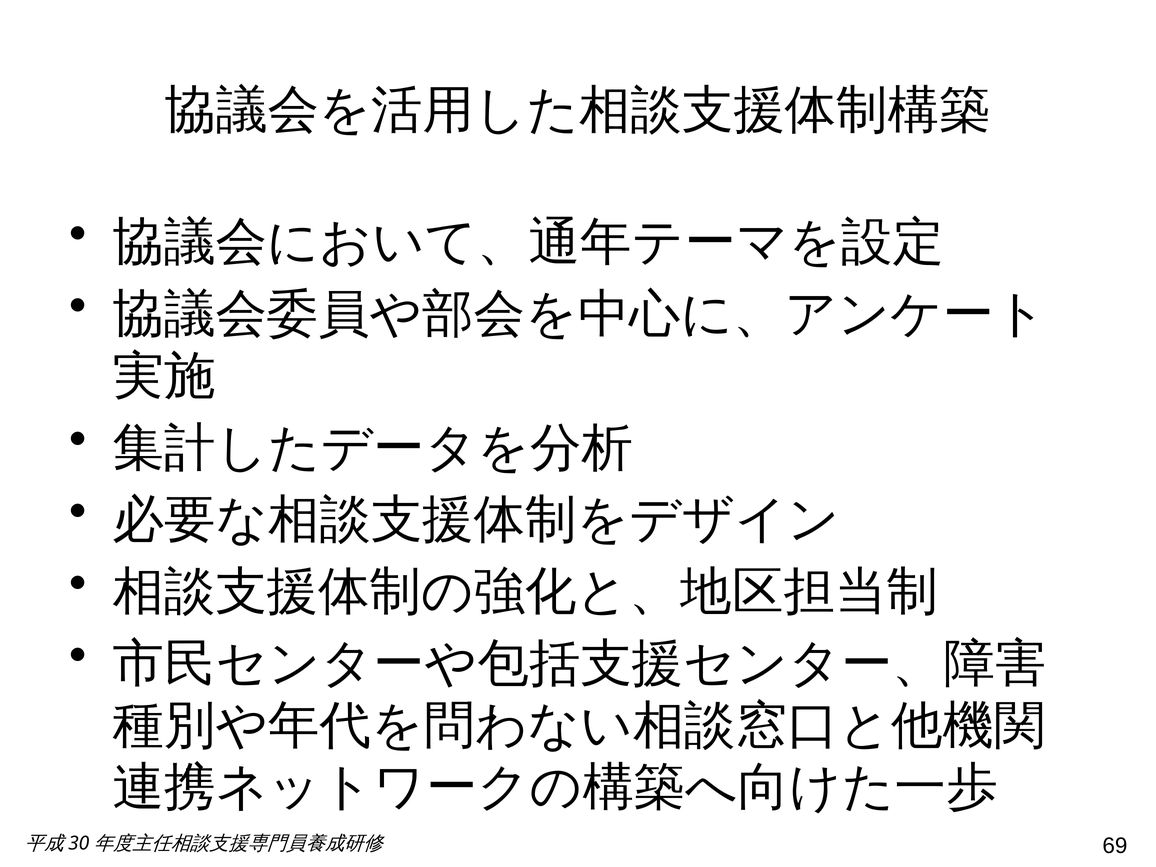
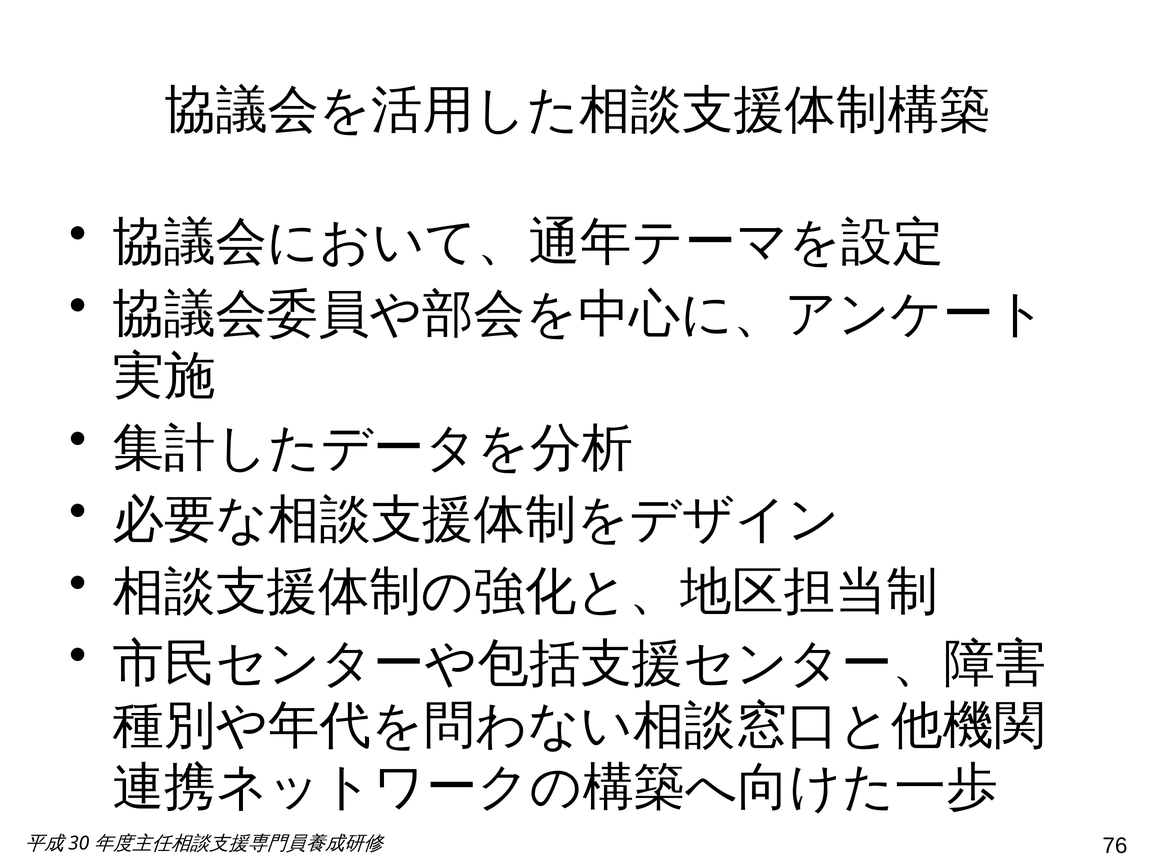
69: 69 -> 76 (1115, 846)
